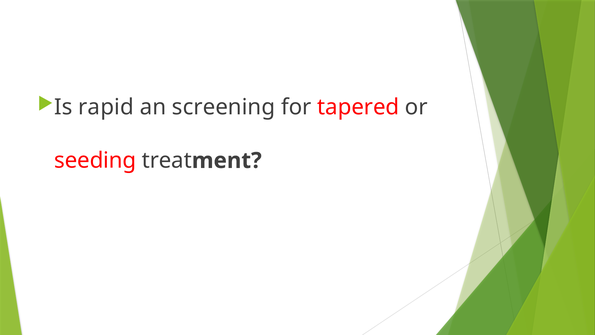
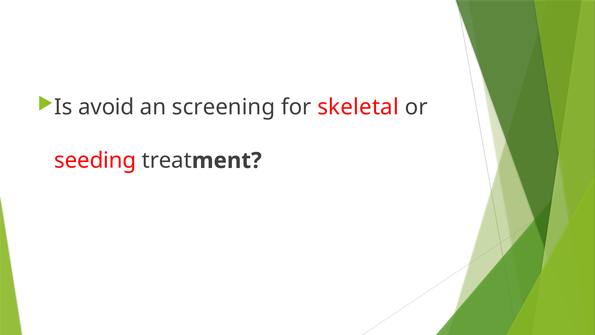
rapid: rapid -> avoid (106, 107)
tapered: tapered -> skeletal (358, 107)
